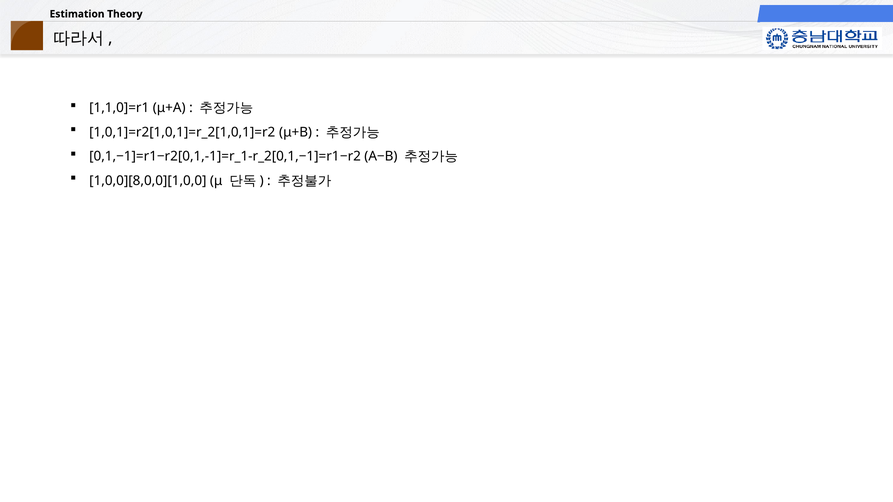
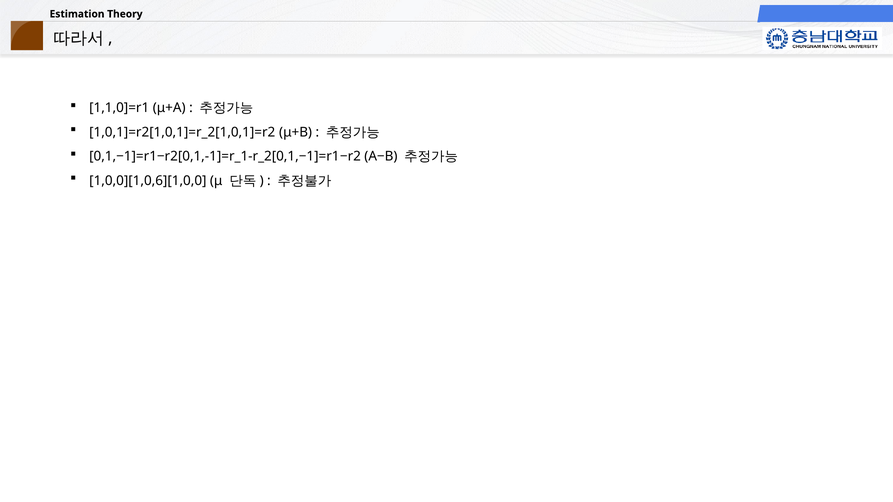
1,0,0][8,0,0][1,0,0: 1,0,0][8,0,0][1,0,0 -> 1,0,0][1,0,6][1,0,0 (148, 181)
